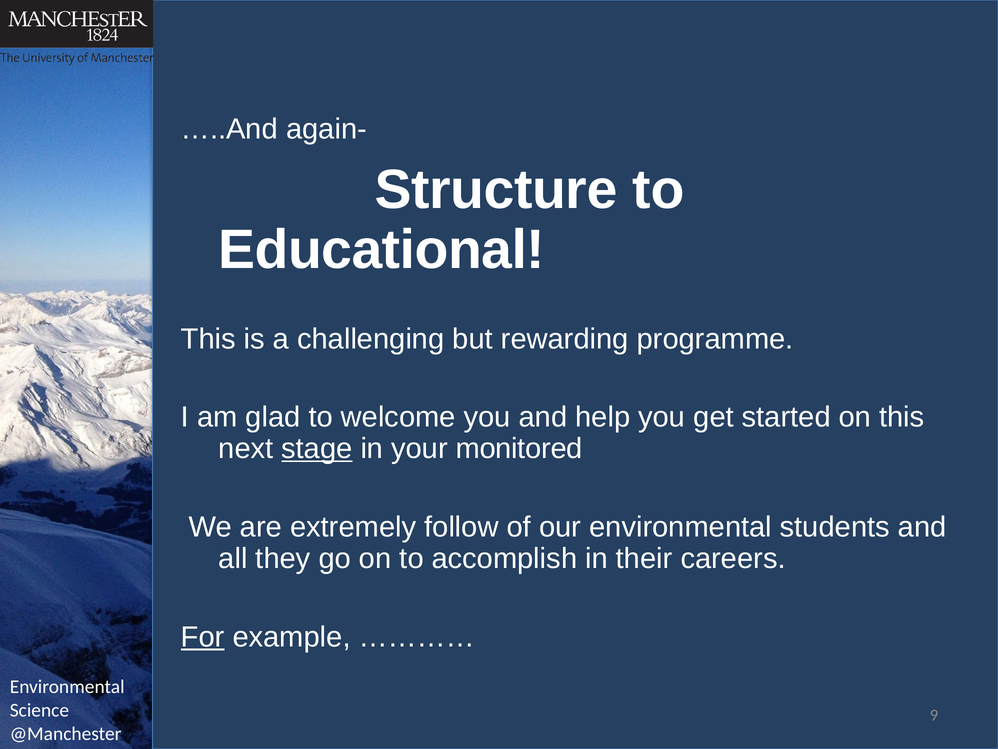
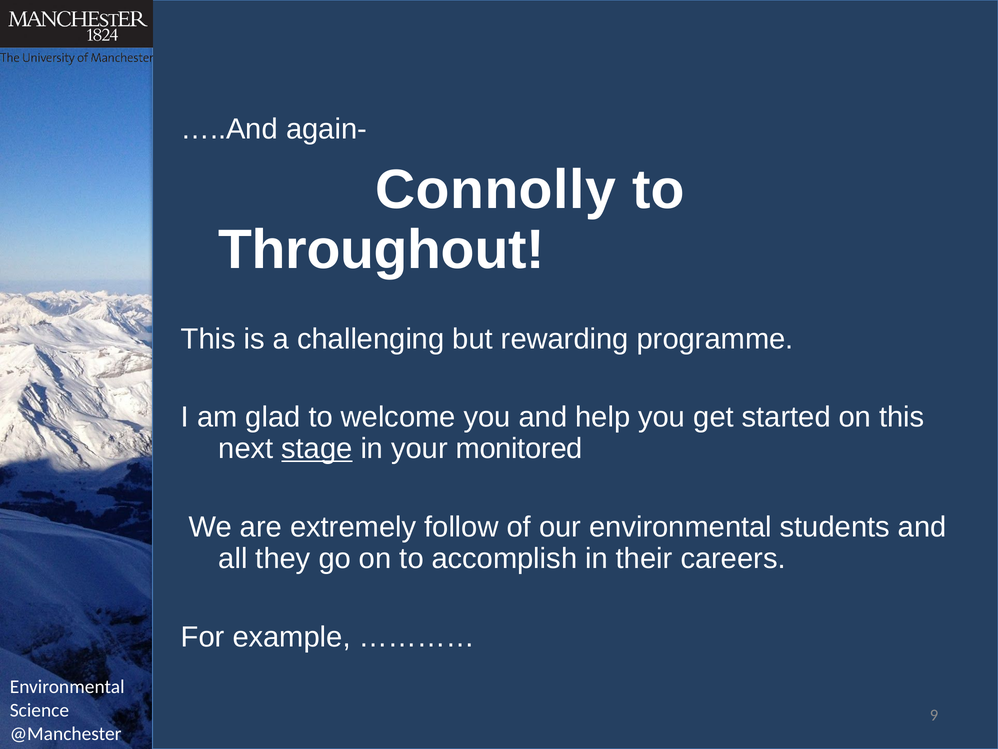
Structure: Structure -> Connolly (496, 190)
Educational: Educational -> Throughout (382, 250)
For underline: present -> none (203, 637)
